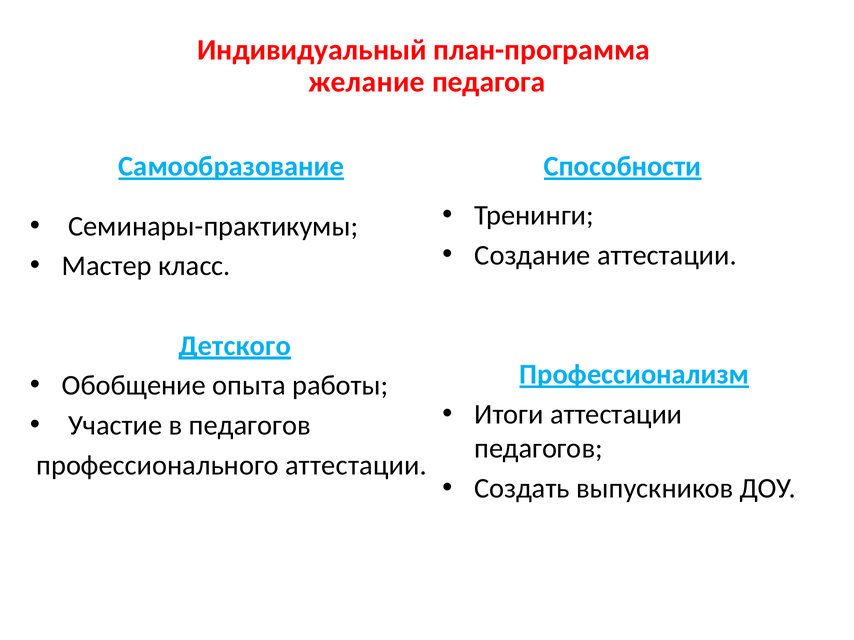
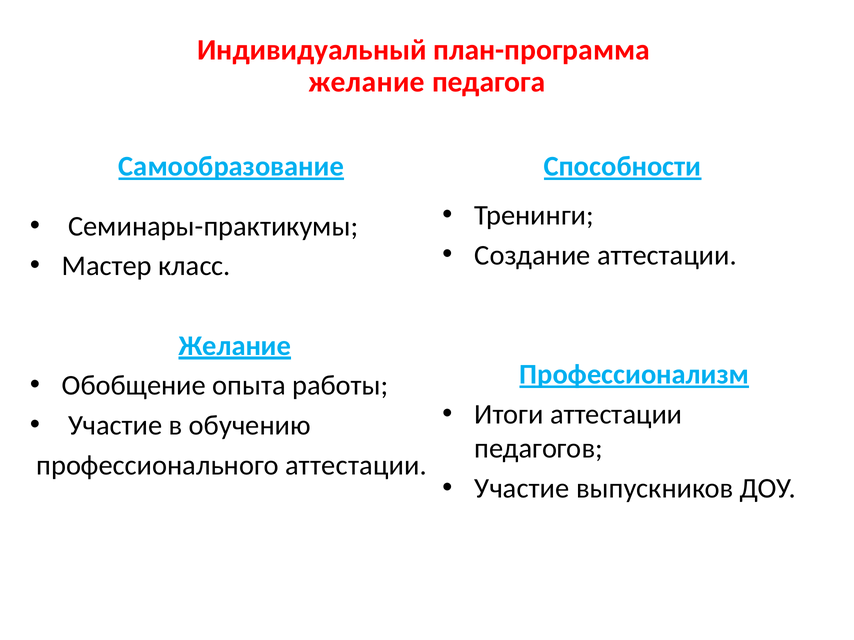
Детского: Детского -> Желание (235, 346)
в педагогов: педагогов -> обучению (250, 426)
Создать: Создать -> Участие (522, 489)
